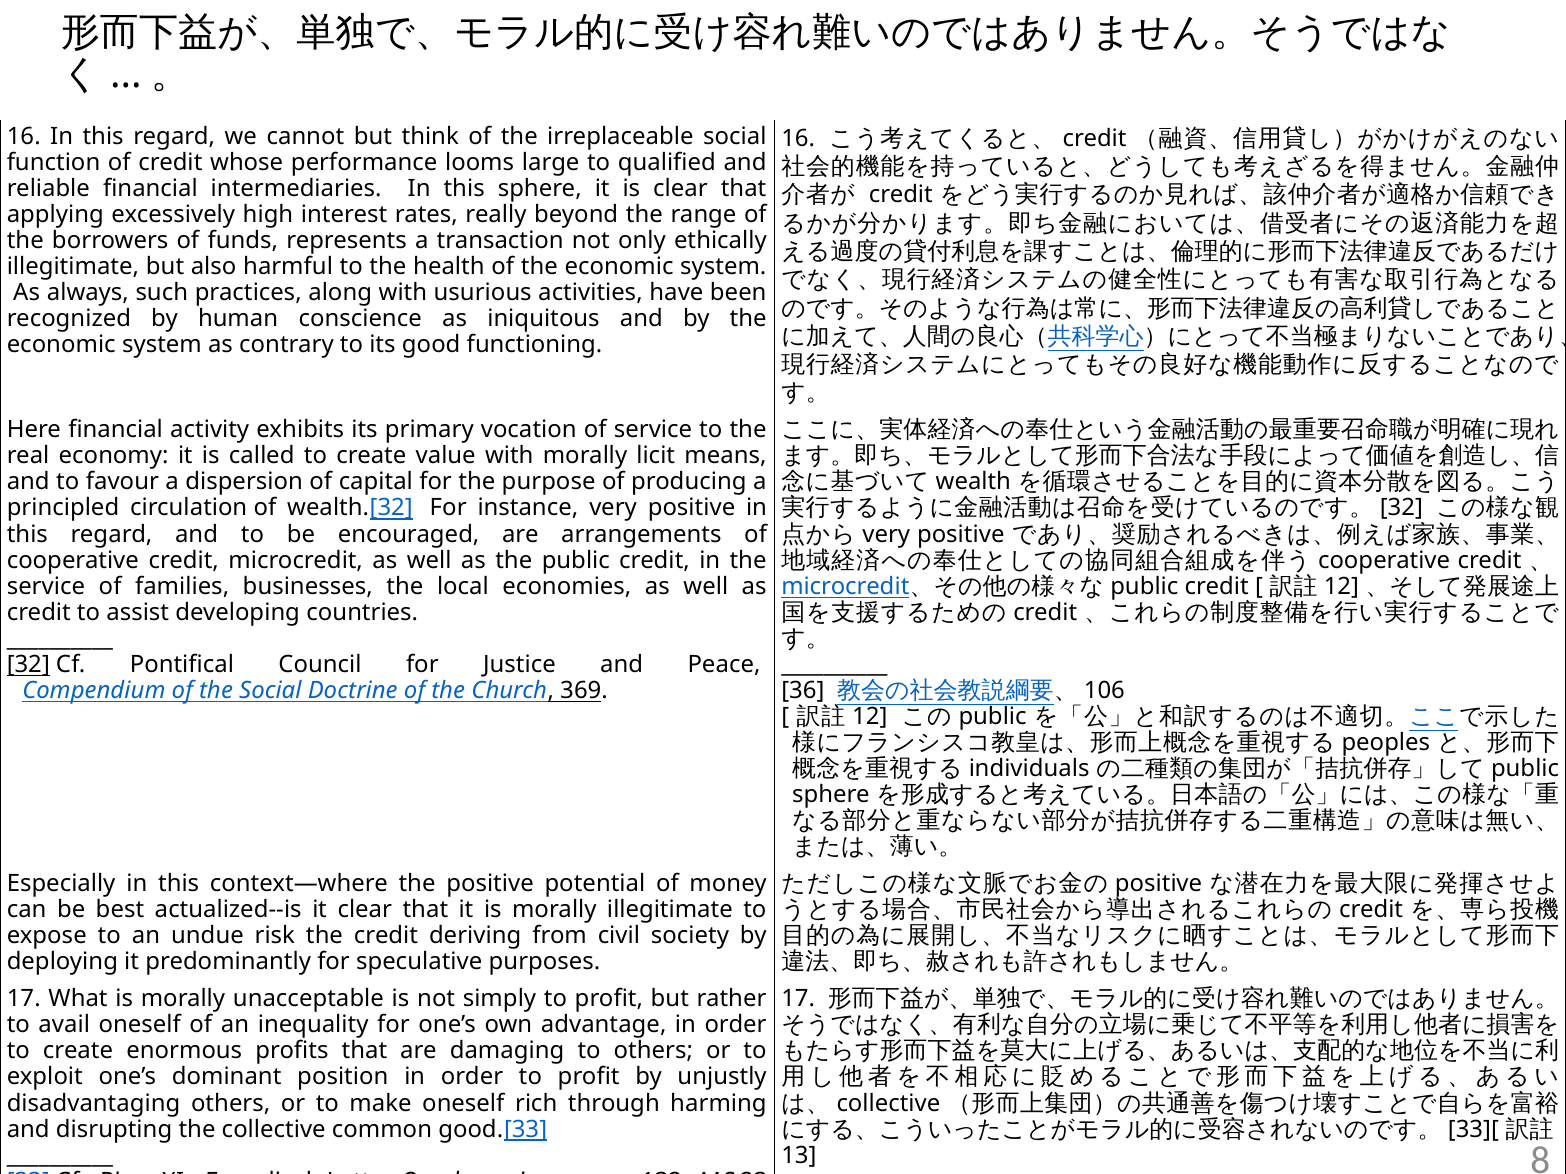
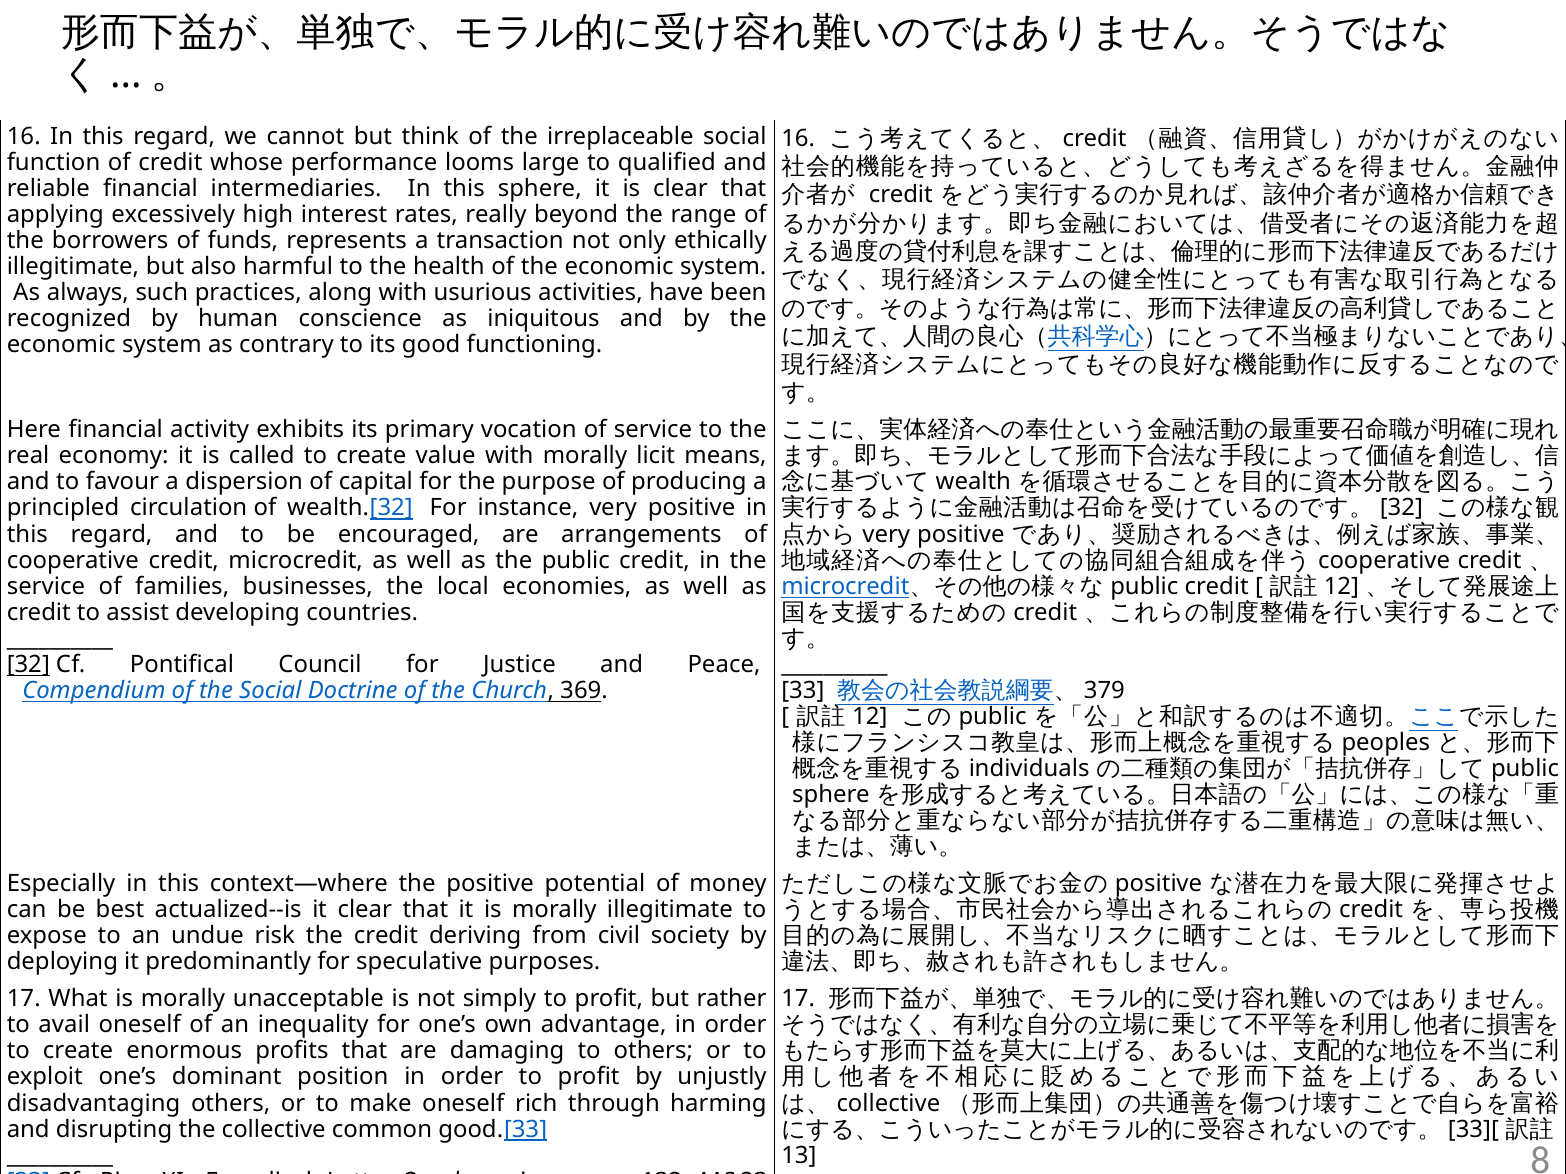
36: 36 -> 33 (803, 691)
106: 106 -> 379 (1104, 691)
